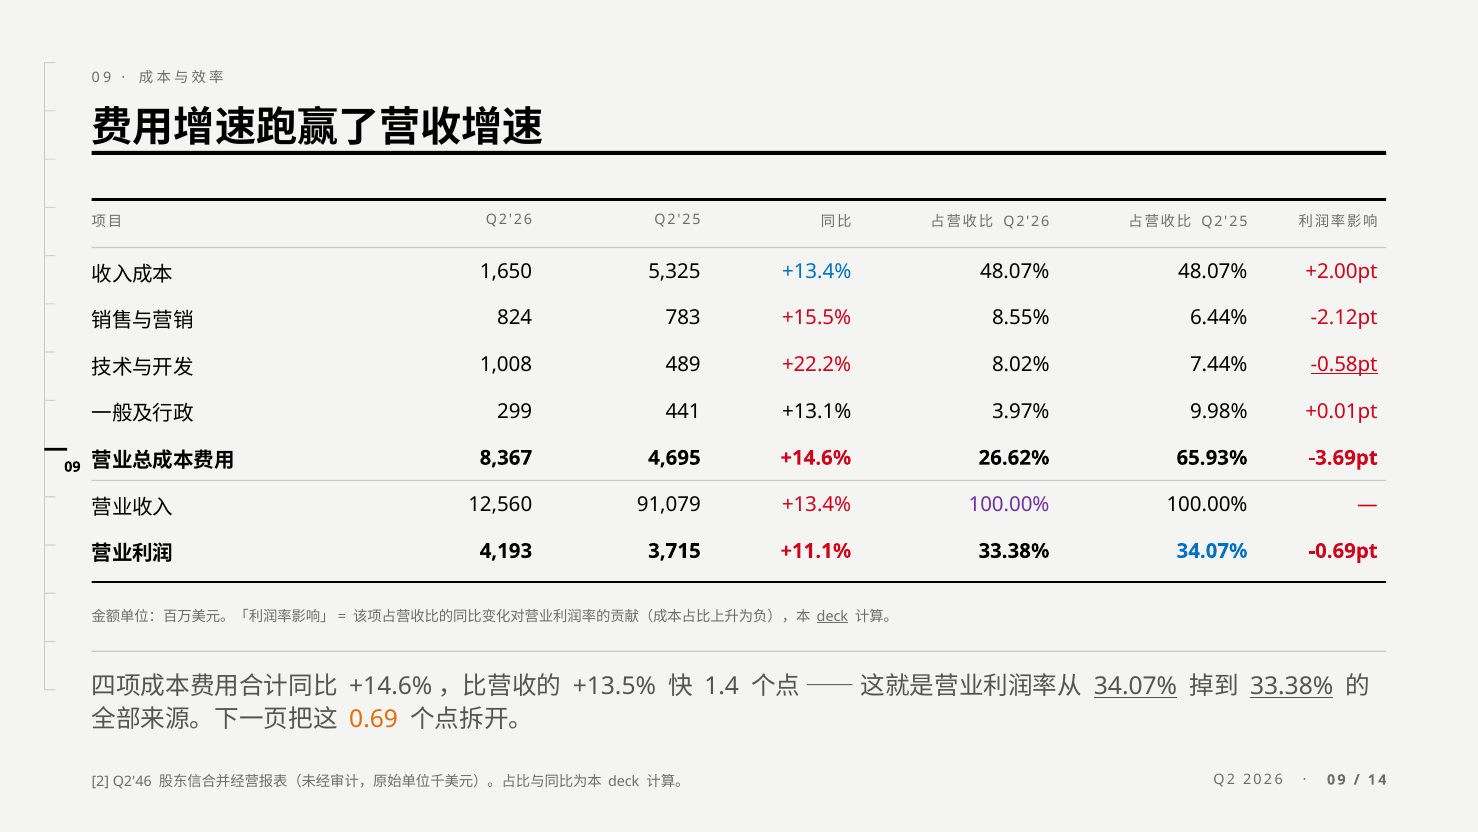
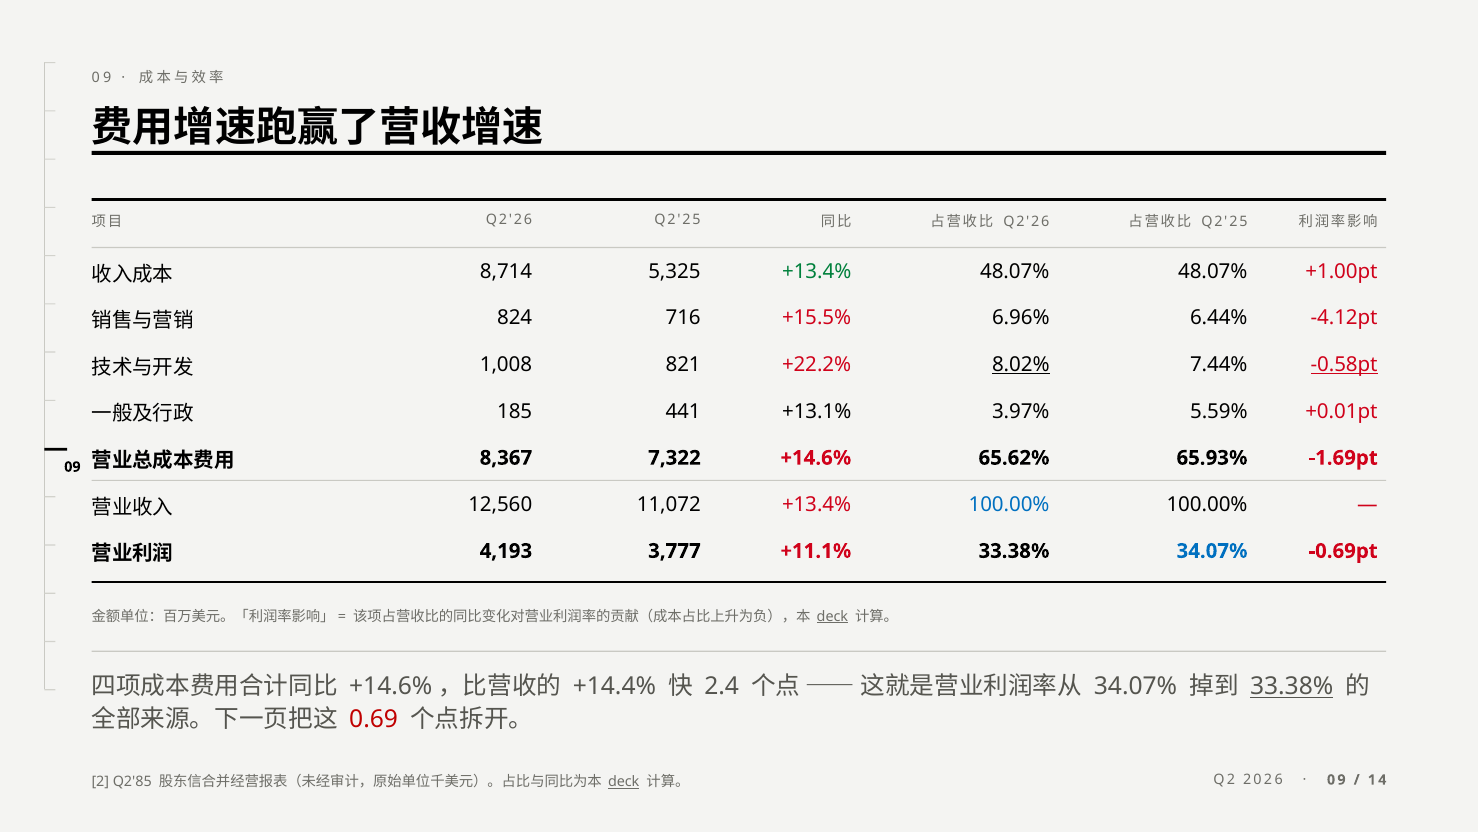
1,650: 1,650 -> 8,714 (506, 271)
+13.4% colour: blue -> green (817, 271)
+2.00pt: +2.00pt -> +1.00pt (1342, 271)
783: 783 -> 716 (683, 318)
8.55%: 8.55% -> 6.96% (1021, 318)
-2.12pt: -2.12pt -> -4.12pt (1344, 318)
489: 489 -> 821 (683, 364)
8.02% underline: none -> present (1021, 364)
299: 299 -> 185 (515, 411)
9.98%: 9.98% -> 5.59% (1219, 411)
4,695: 4,695 -> 7,322 (674, 458)
26.62%: 26.62% -> 65.62% (1014, 458)
-3.69pt: -3.69pt -> -1.69pt (1343, 458)
91,079: 91,079 -> 11,072 (669, 504)
100.00% colour: purple -> blue (1009, 504)
3,715: 3,715 -> 3,777 (674, 551)
+13.5%: +13.5% -> +14.4% (614, 686)
1.4: 1.4 -> 2.4 (722, 686)
34.07% underline: present -> none (1136, 686)
0.69 colour: orange -> red (374, 719)
Q2'46: Q2'46 -> Q2'85 (132, 781)
deck underline: none -> present (624, 781)
